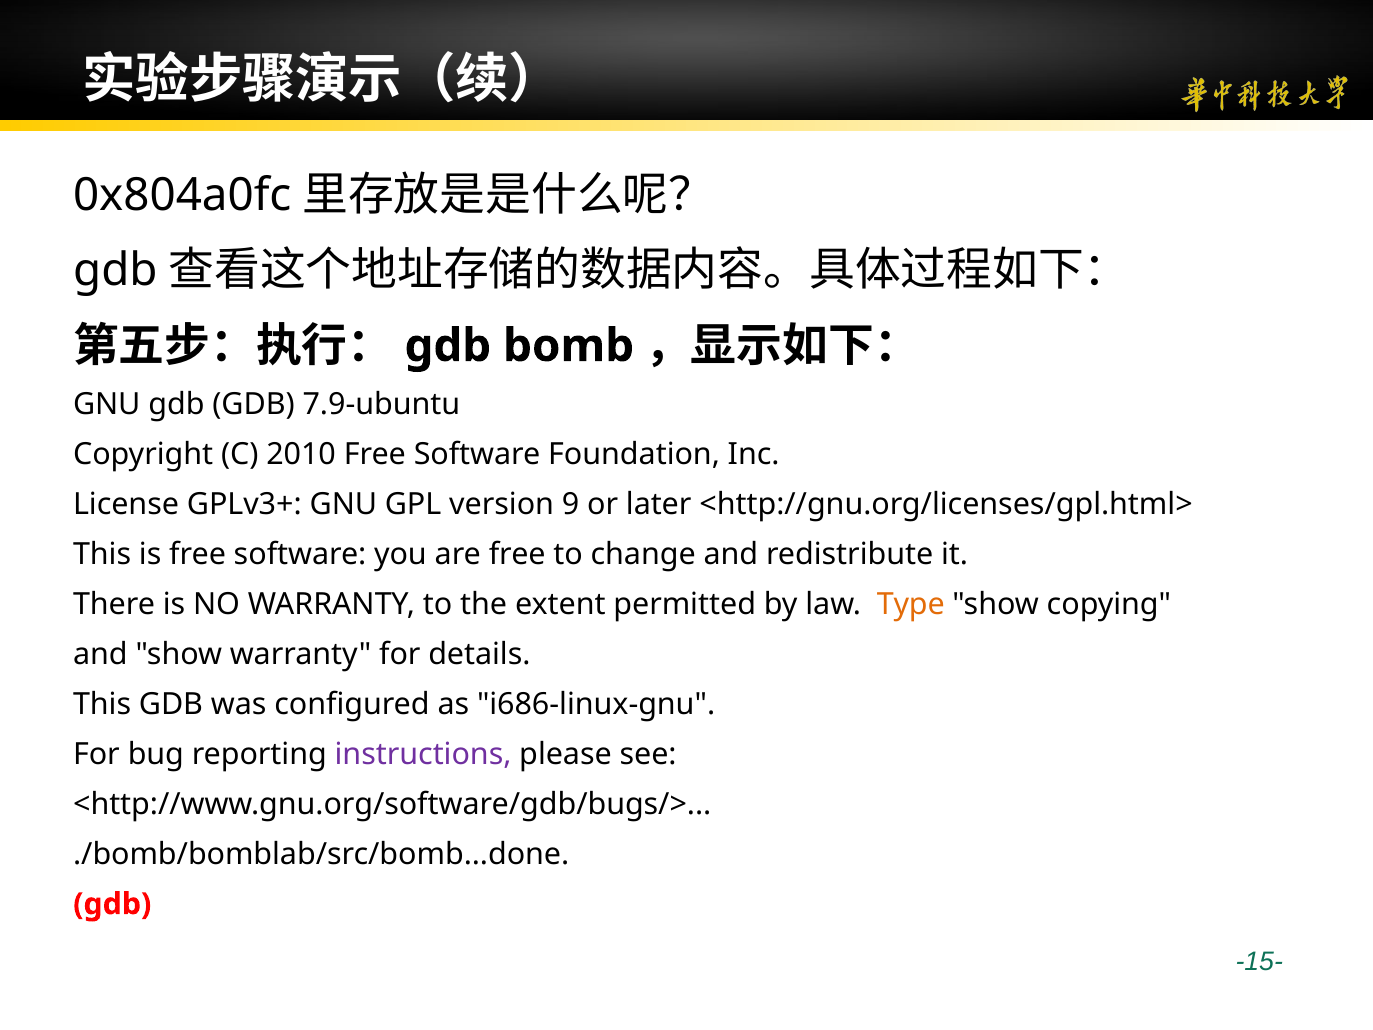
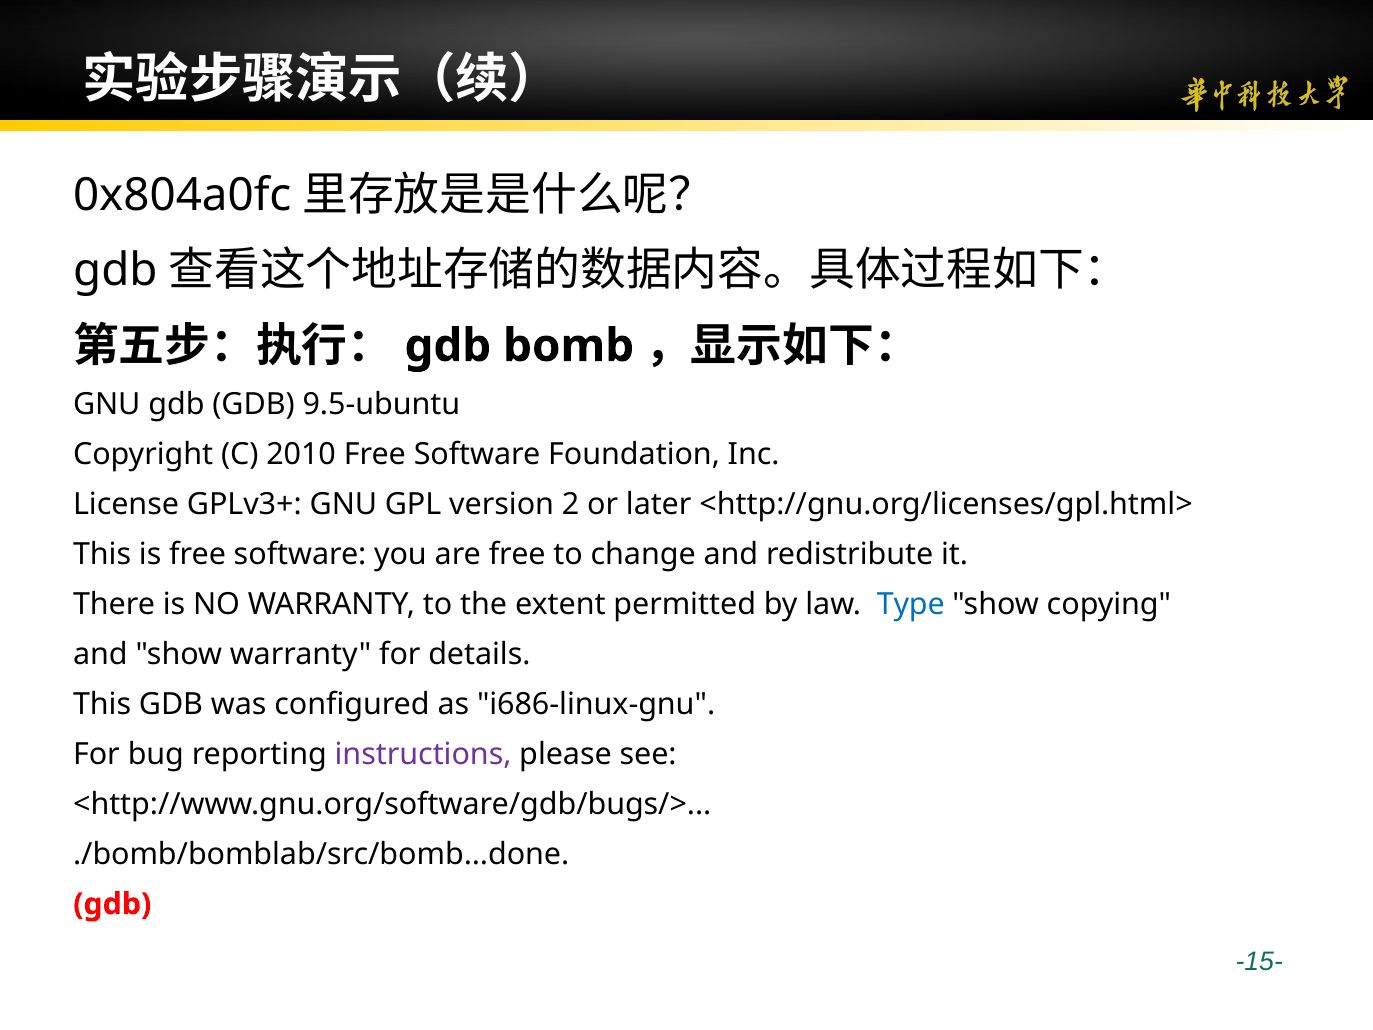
7.9-ubuntu: 7.9-ubuntu -> 9.5-ubuntu (381, 404)
9: 9 -> 2 (571, 504)
Type colour: orange -> blue (911, 604)
